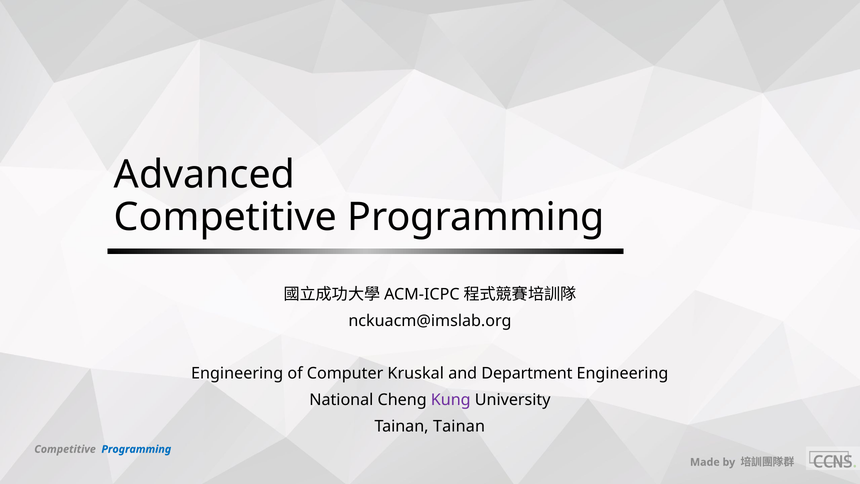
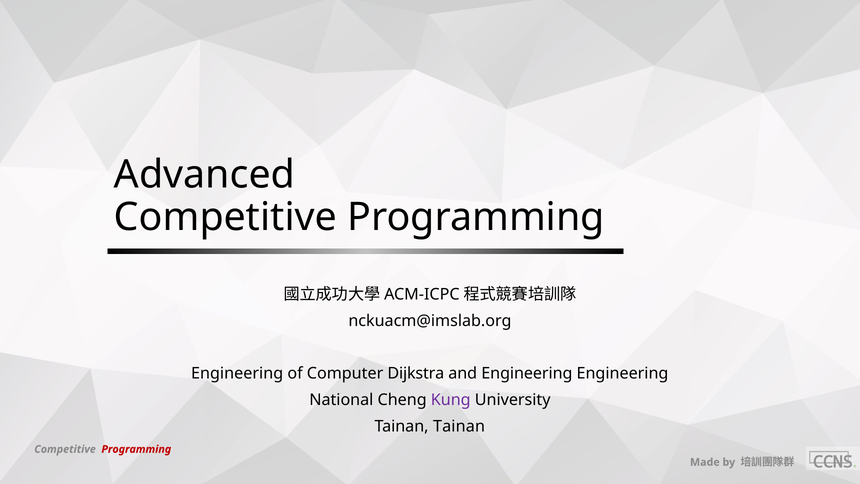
Kruskal: Kruskal -> Dijkstra (416, 373)
and Department: Department -> Engineering (527, 373)
Programming colour: blue -> red (136, 449)
